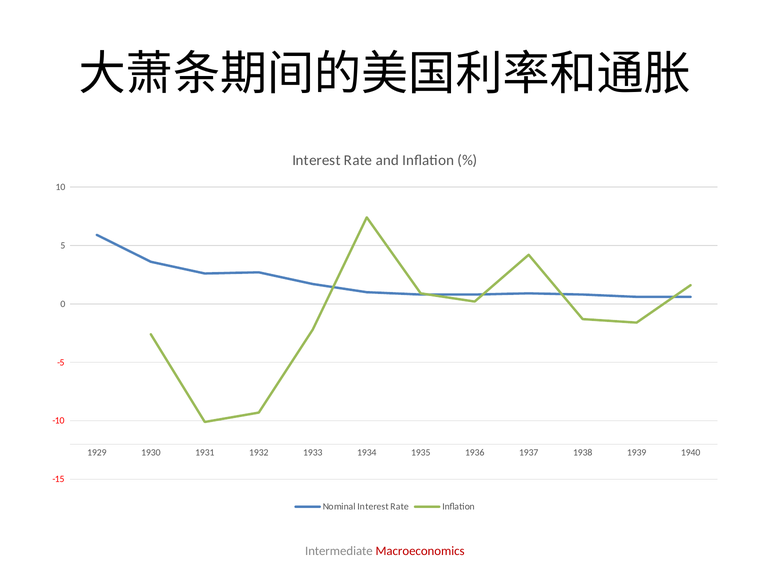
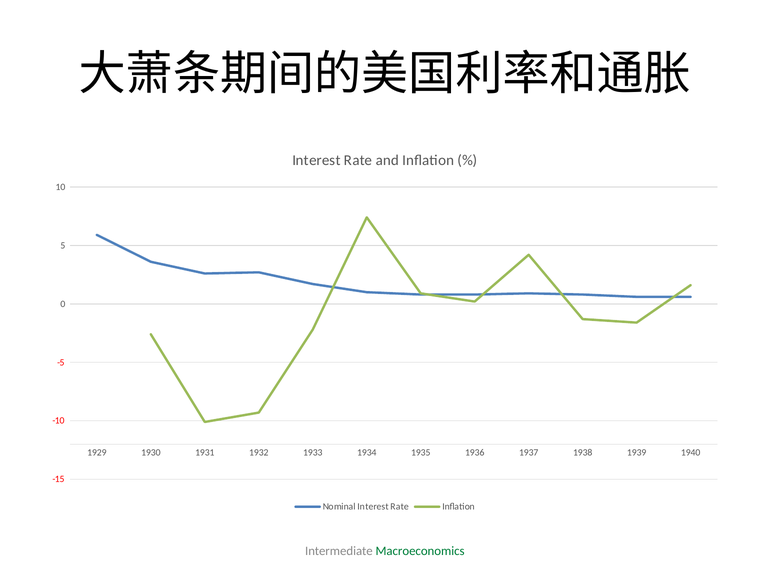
Macroeconomics colour: red -> green (420, 551)
